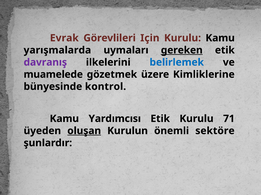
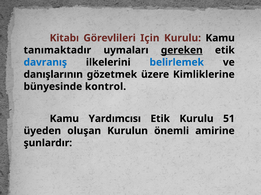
Evrak: Evrak -> Kitabı (64, 38)
yarışmalarda: yarışmalarda -> tanımaktadır (57, 50)
davranış colour: purple -> blue (45, 63)
muamelede: muamelede -> danışlarının (53, 75)
71: 71 -> 51 (229, 119)
oluşan underline: present -> none (84, 131)
sektöre: sektöre -> amirine (215, 131)
